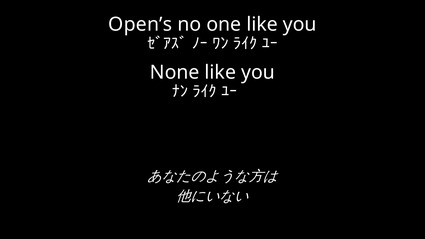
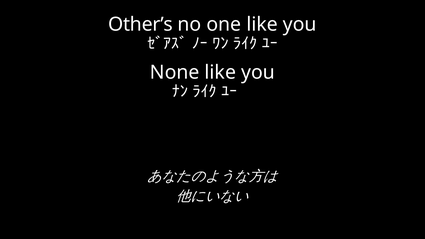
Open’s: Open’s -> Other’s (140, 24)
